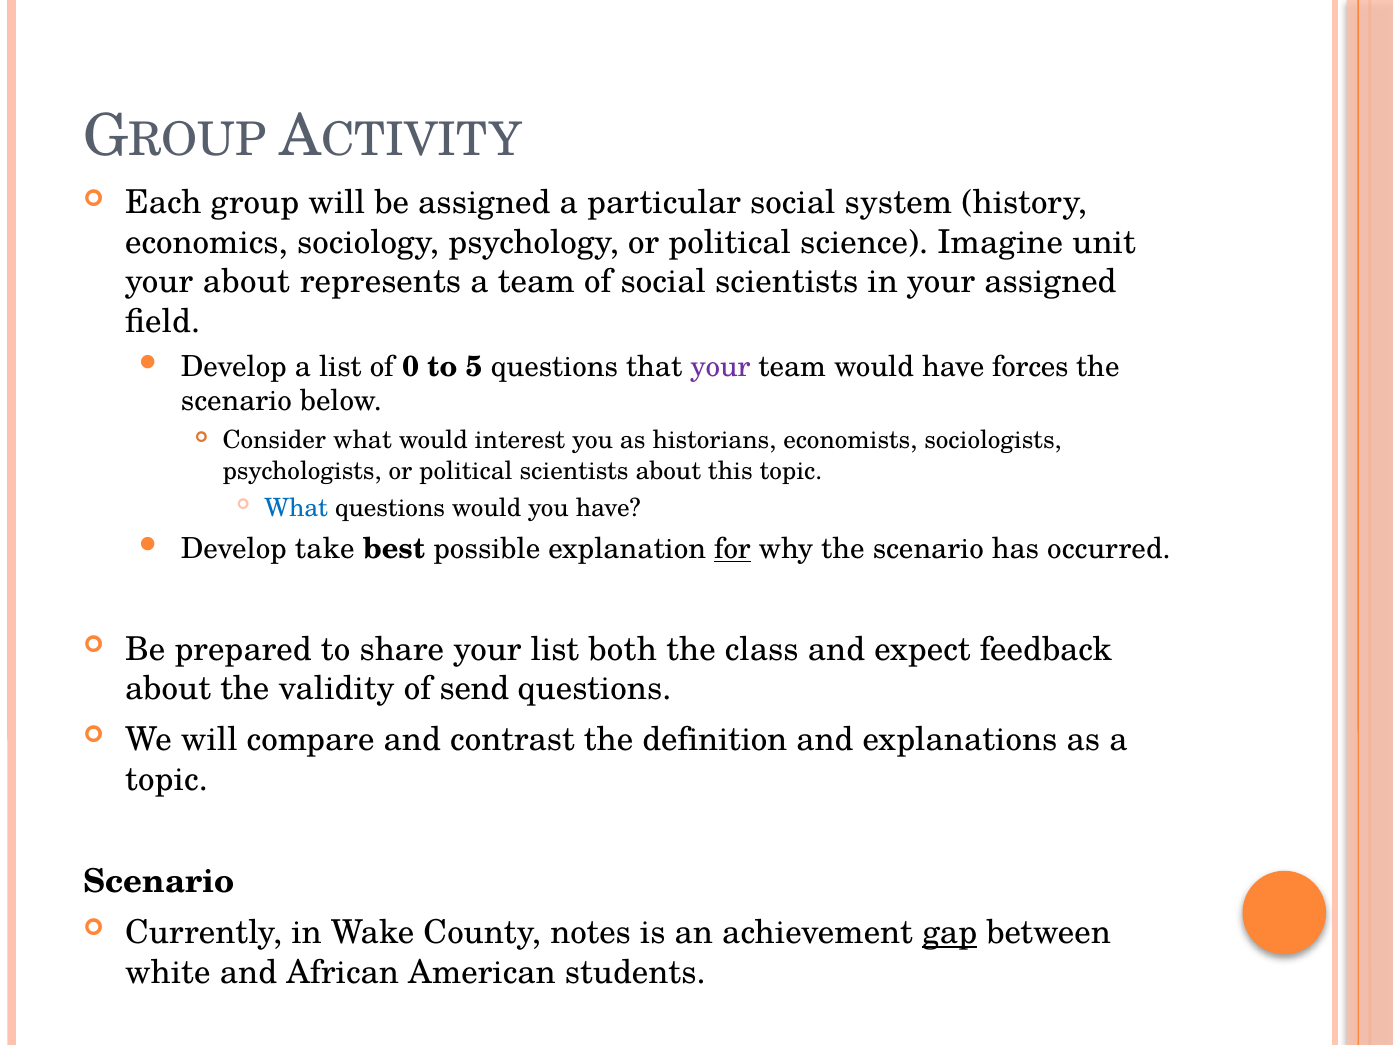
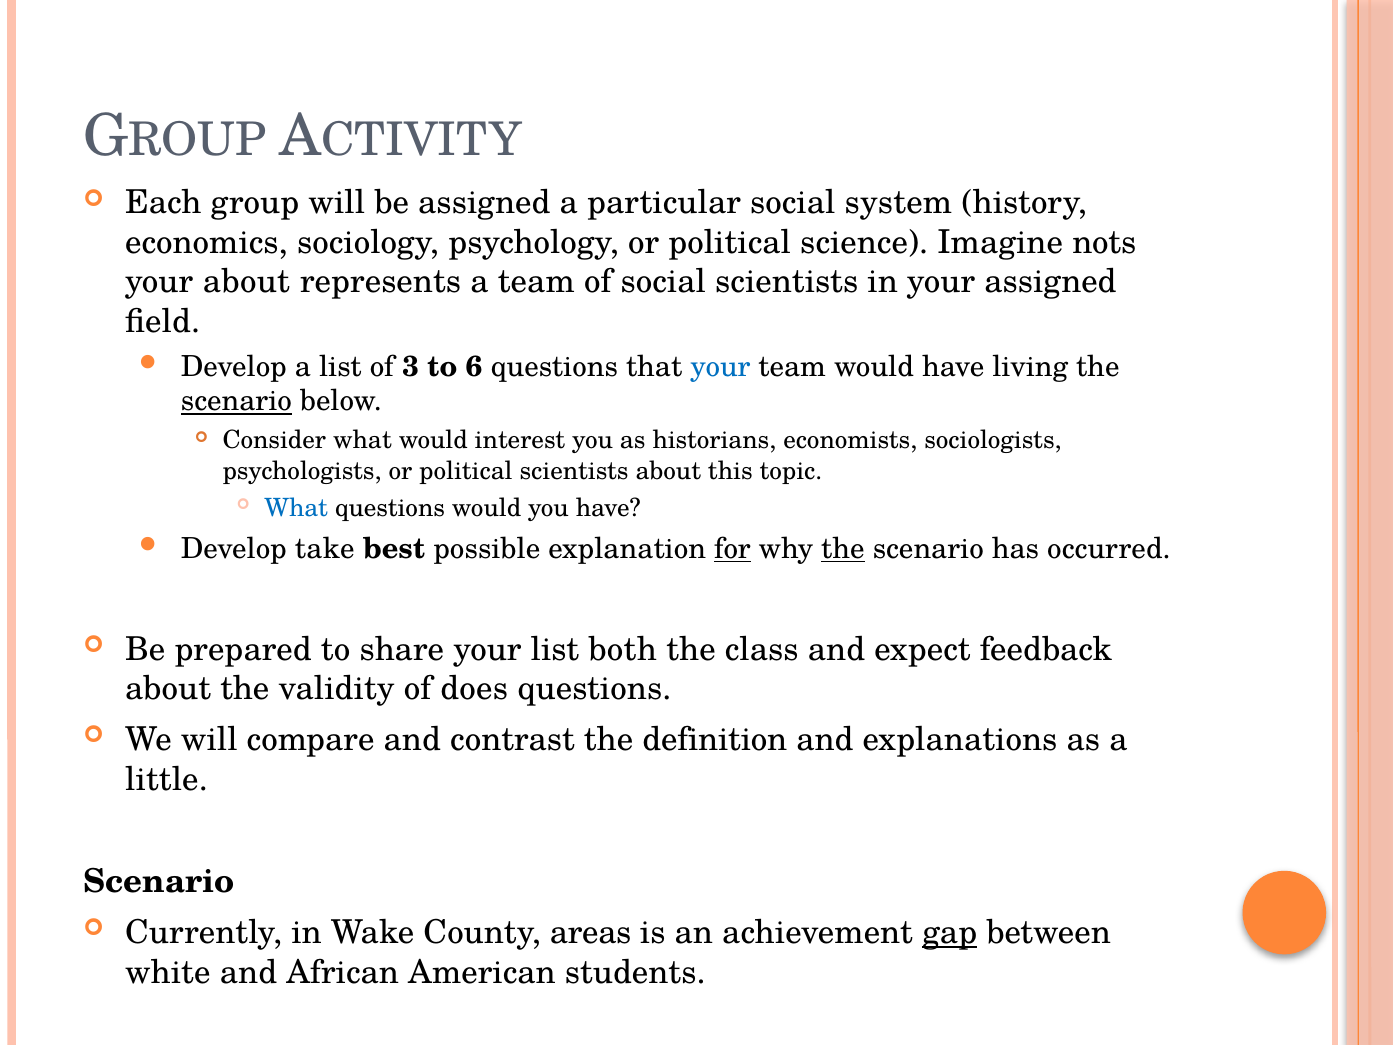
unit: unit -> nots (1104, 243)
0: 0 -> 3 (411, 366)
5: 5 -> 6 (474, 366)
your colour: purple -> blue (720, 366)
forces: forces -> living (1030, 366)
scenario underline: none -> present (236, 401)
the underline: none -> present (843, 549)
send: send -> does (474, 688)
topic: topic -> little (167, 779)
notes: notes -> areas (591, 932)
